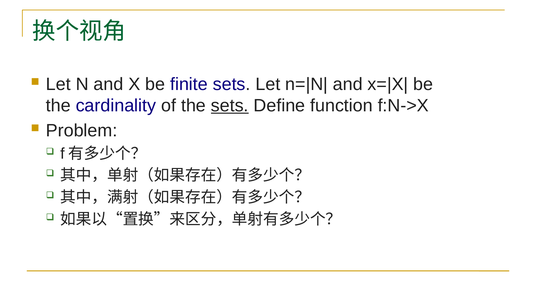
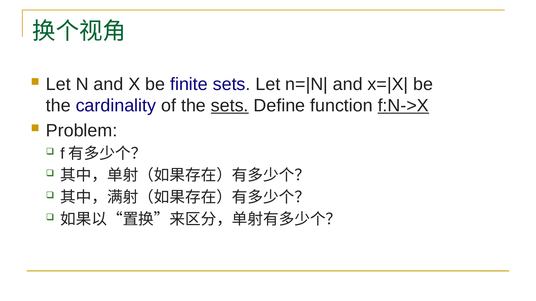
f:N->X underline: none -> present (403, 106)
